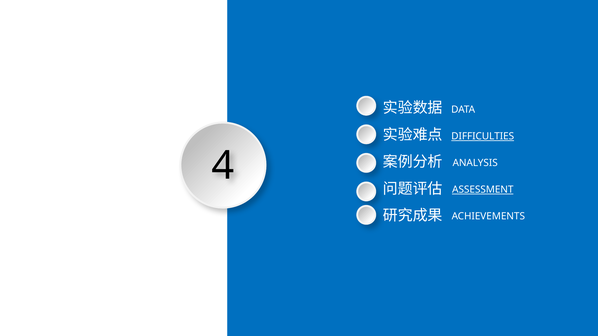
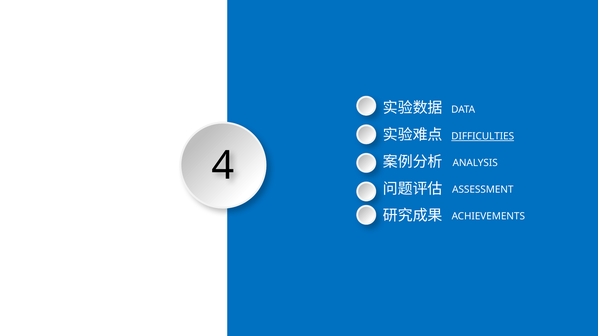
ASSESSMENT underline: present -> none (483, 190)
